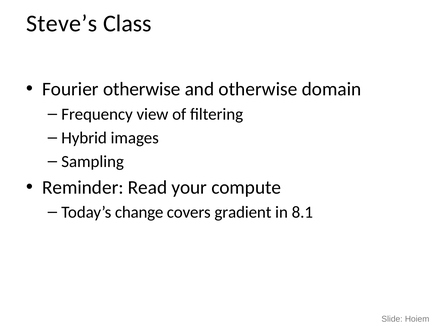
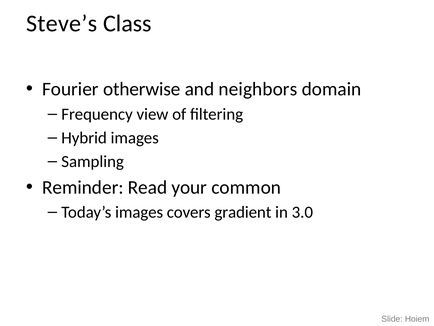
and otherwise: otherwise -> neighbors (258, 89)
compute: compute -> common (246, 187)
Today’s change: change -> images (139, 212)
8.1: 8.1 -> 3.0 (302, 212)
